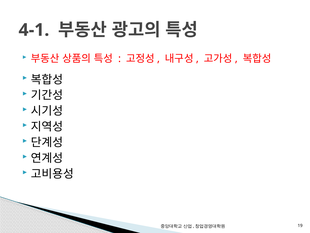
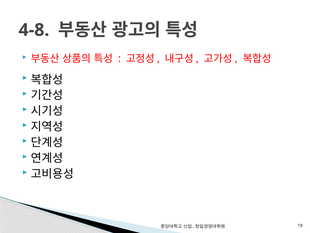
4-1: 4-1 -> 4-8 (34, 30)
